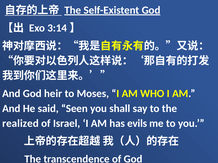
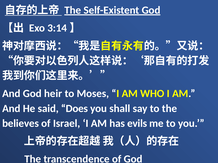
Seen: Seen -> Does (75, 109)
realized: realized -> believes (21, 124)
